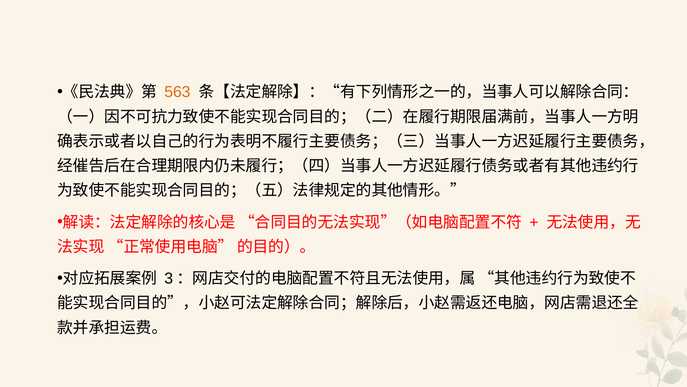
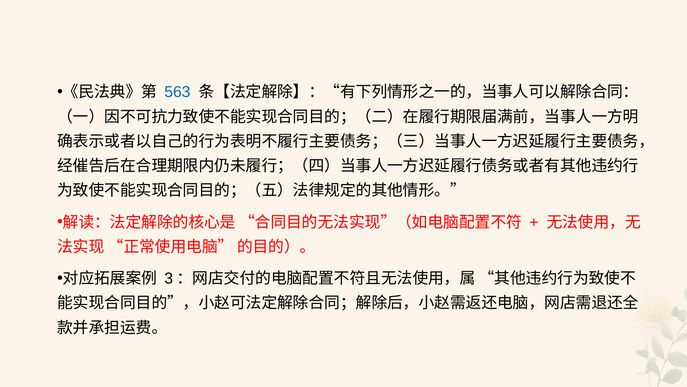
563 colour: orange -> blue (177, 92)
